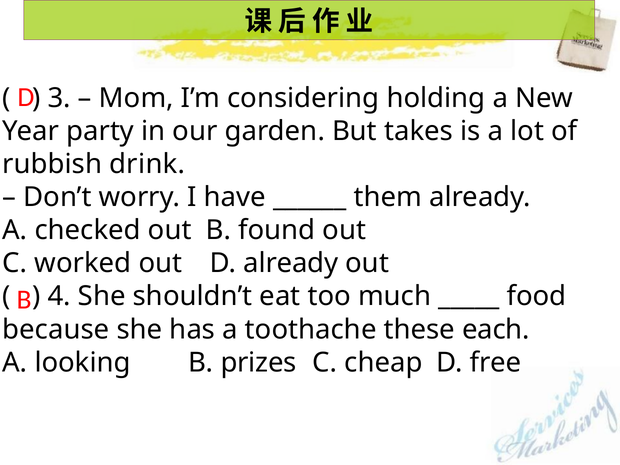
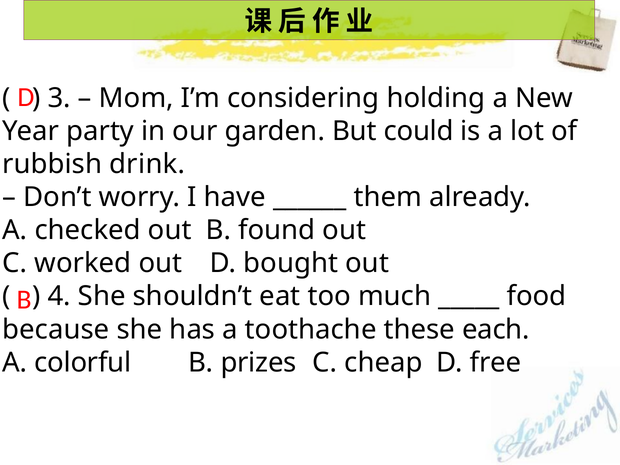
takes: takes -> could (419, 131)
D already: already -> bought (291, 263)
looking: looking -> colorful (83, 363)
